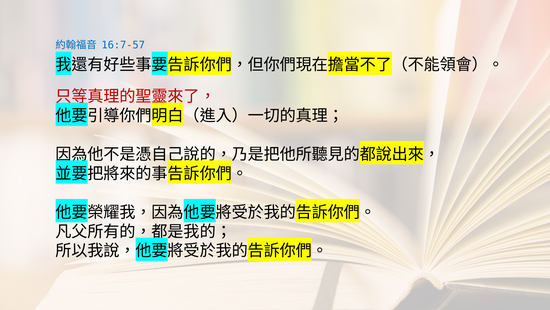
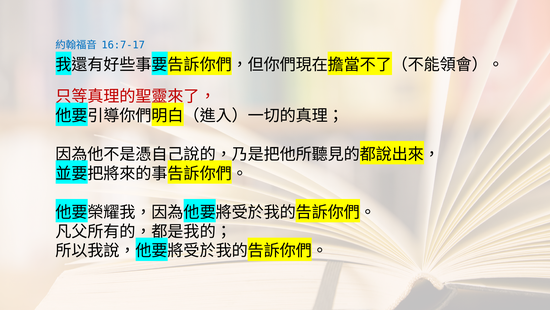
16:7-57: 16:7-57 -> 16:7-17 (123, 45)
